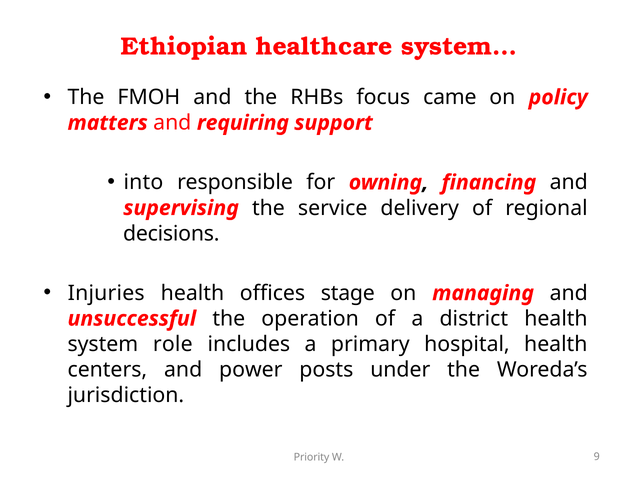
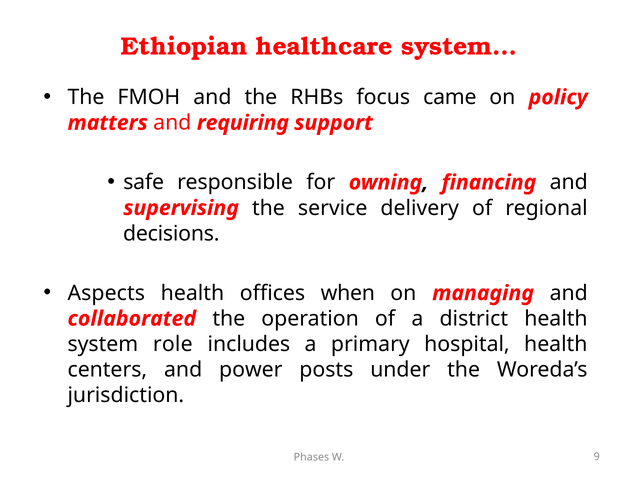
into: into -> safe (144, 182)
Injuries: Injuries -> Aspects (106, 293)
stage: stage -> when (348, 293)
unsuccessful: unsuccessful -> collaborated (132, 318)
Priority: Priority -> Phases (311, 457)
